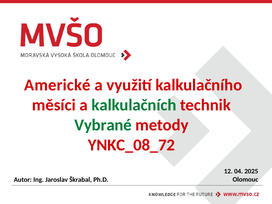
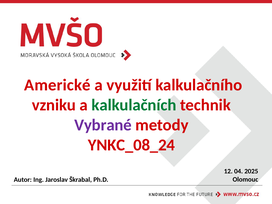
měsíci: měsíci -> vzniku (54, 105)
Vybrané colour: green -> purple (103, 125)
YNKC_08_72: YNKC_08_72 -> YNKC_08_24 (131, 145)
